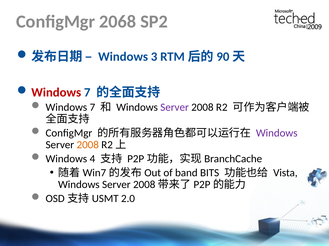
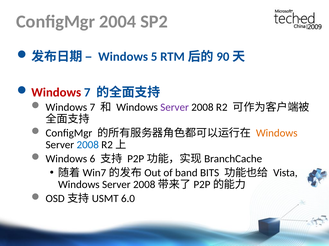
2068: 2068 -> 2004 (118, 22)
3: 3 -> 5 (154, 57)
Windows colour: purple -> orange (277, 133)
2008 colour: orange -> blue (88, 145)
4: 4 -> 6 (92, 159)
2.0: 2.0 -> 6.0 (128, 199)
